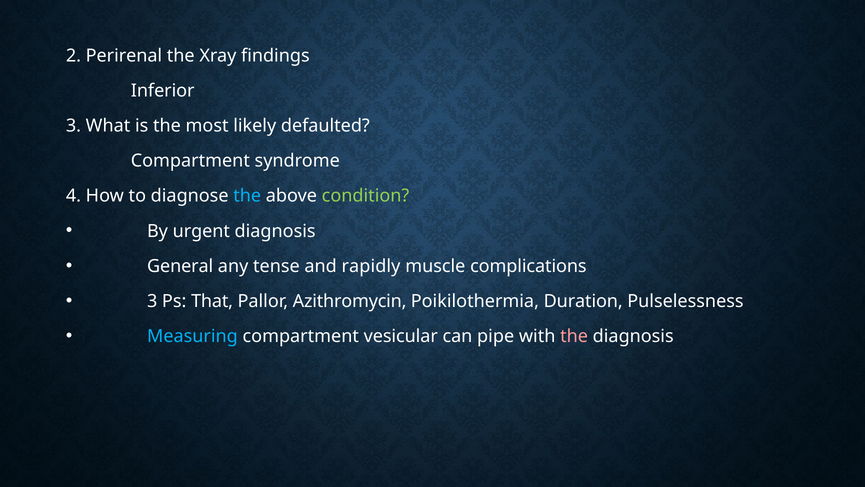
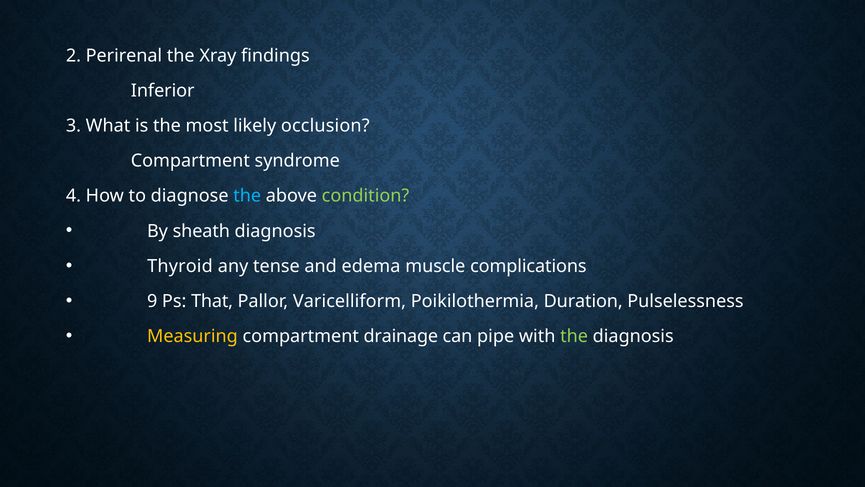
defaulted: defaulted -> occlusion (325, 126)
urgent: urgent -> sheath (201, 231)
General: General -> Thyroid (180, 266)
rapidly: rapidly -> edema (371, 266)
3: 3 -> 9 (152, 301)
Azithromycin: Azithromycin -> Varicelliform (349, 301)
Measuring colour: light blue -> yellow (192, 336)
vesicular: vesicular -> drainage (401, 336)
the colour: pink -> light green (574, 336)
